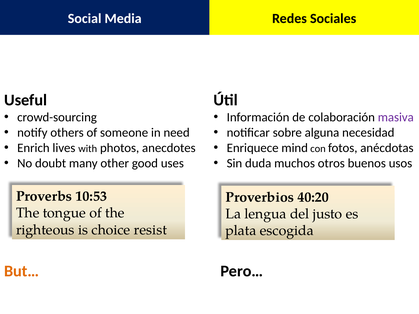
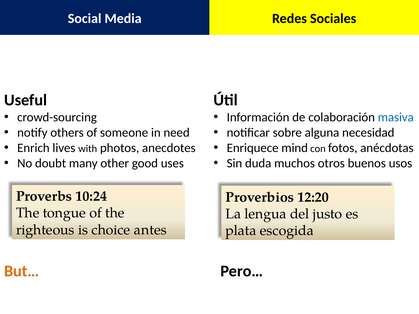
masiva colour: purple -> blue (396, 117)
10:53: 10:53 -> 10:24 (91, 196)
40:20: 40:20 -> 12:20 (313, 197)
resist: resist -> antes (150, 230)
